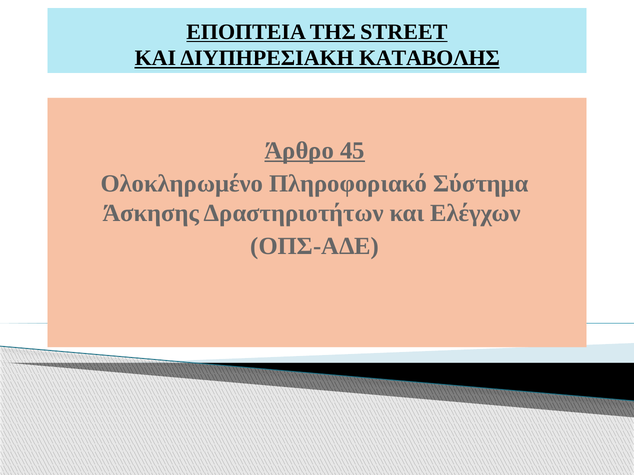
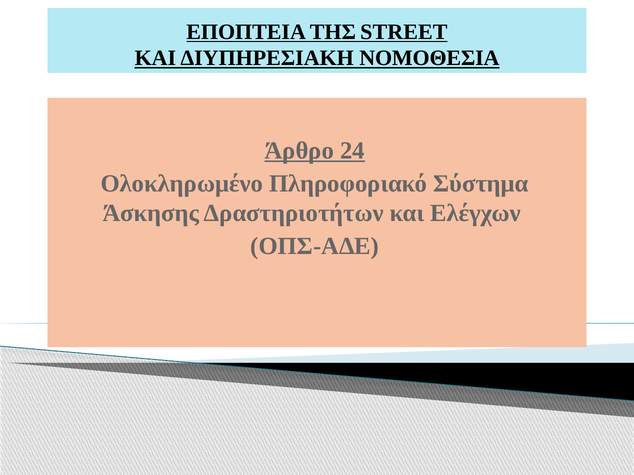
ΚΑΤΑΒΟΛΗΣ: ΚΑΤΑΒΟΛΗΣ -> ΝΟΜΟΘΕΣΙΑ (429, 58)
45: 45 -> 24 (352, 151)
